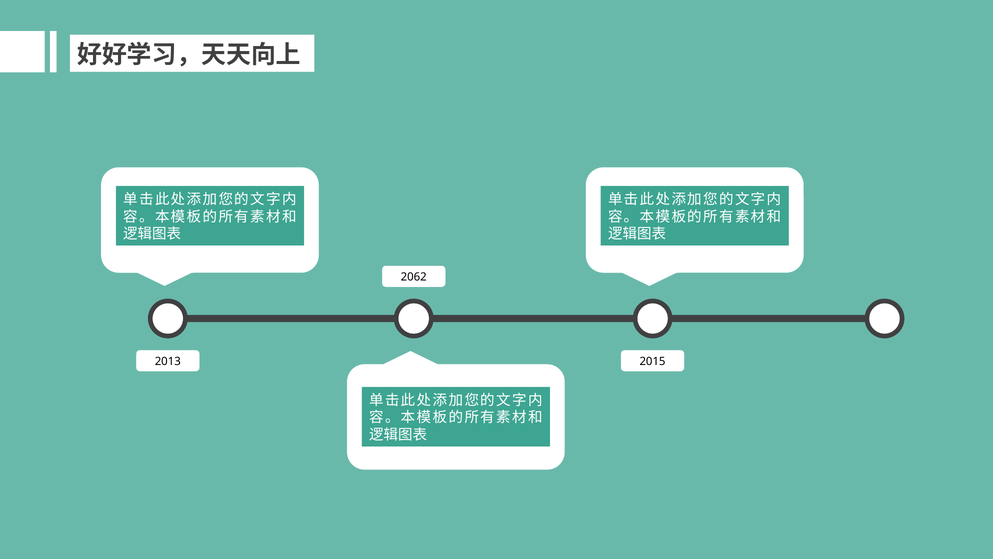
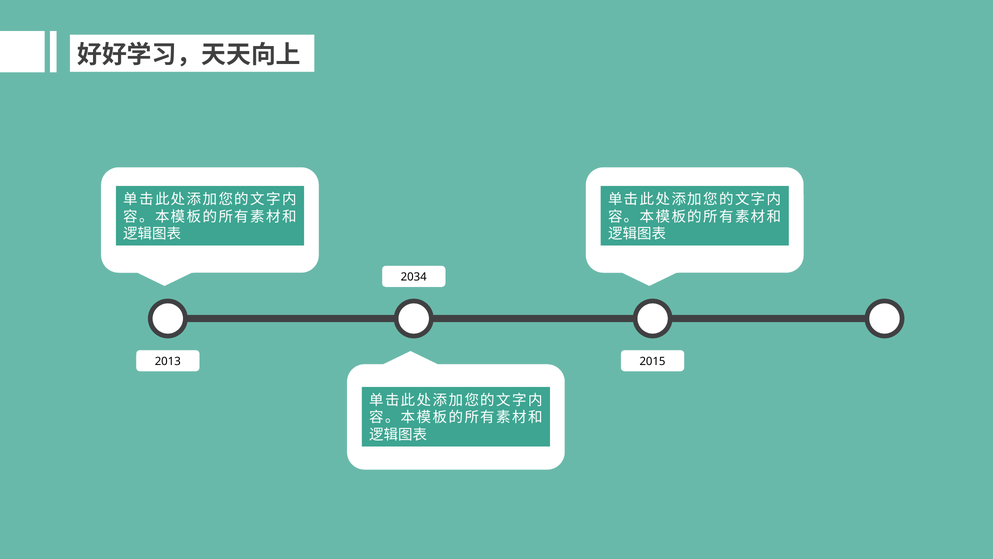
2062: 2062 -> 2034 (414, 277)
